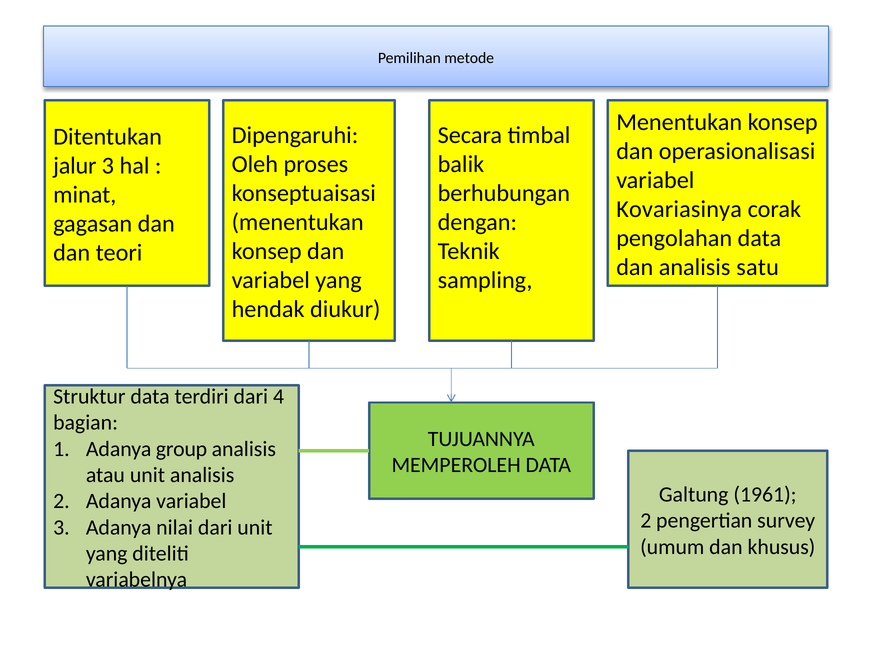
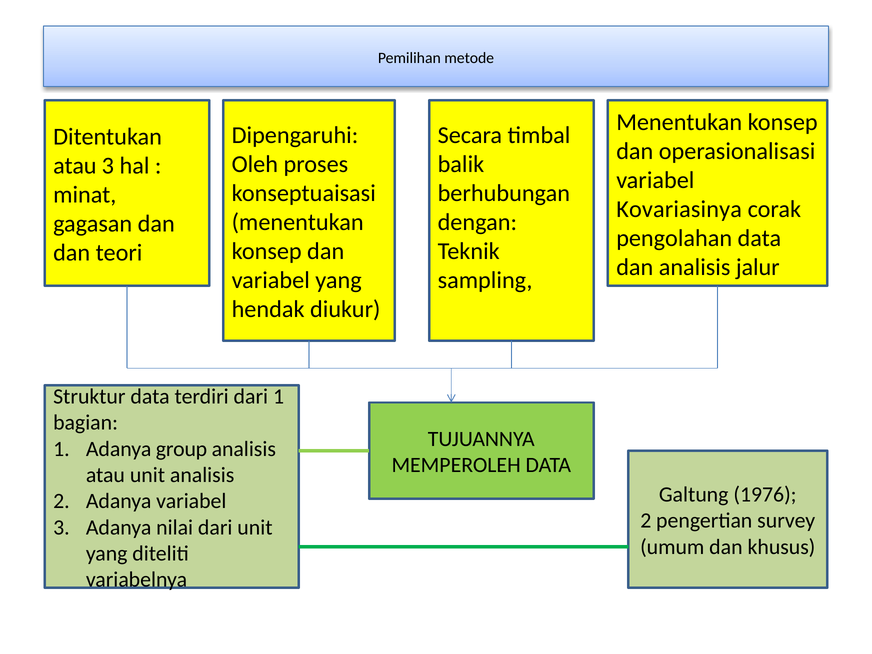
jalur: jalur -> atau (75, 166)
satu: satu -> jalur (758, 267)
dari 4: 4 -> 1 (279, 397)
1961: 1961 -> 1976 (765, 495)
